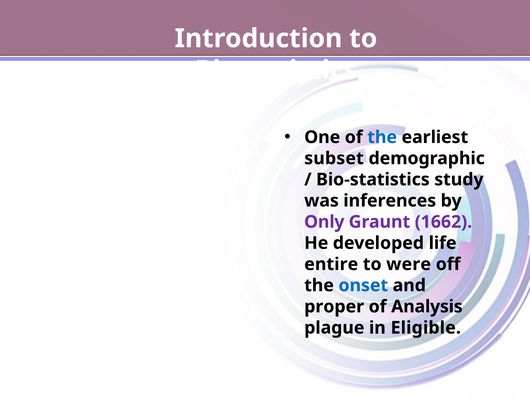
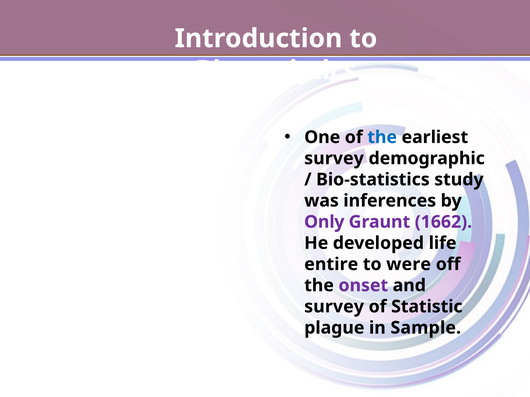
subset: subset -> survey (334, 159)
onset colour: blue -> purple (363, 286)
proper: proper -> survey (334, 307)
Analysis: Analysis -> Statistic (427, 307)
Eligible: Eligible -> Sample (426, 328)
